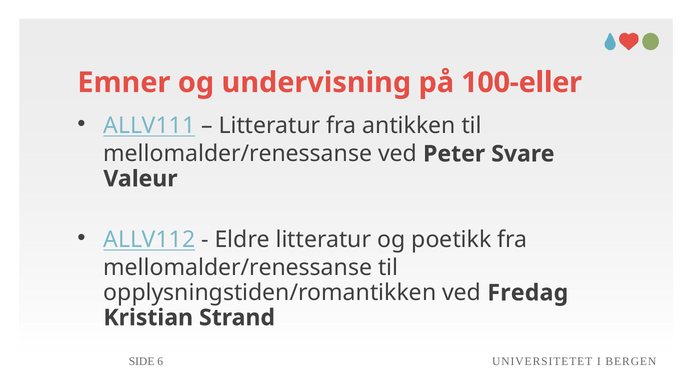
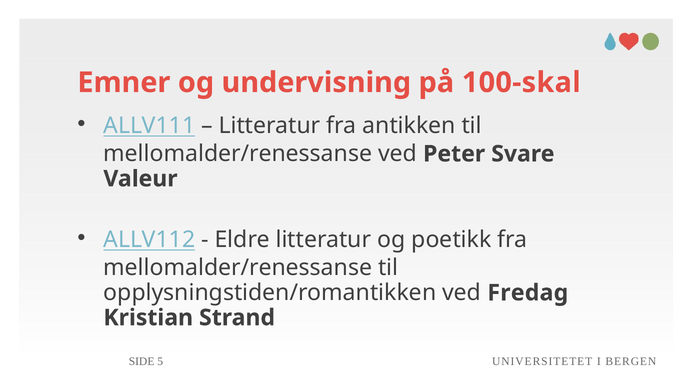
100-eller: 100-eller -> 100-skal (521, 83)
6: 6 -> 5 (160, 362)
